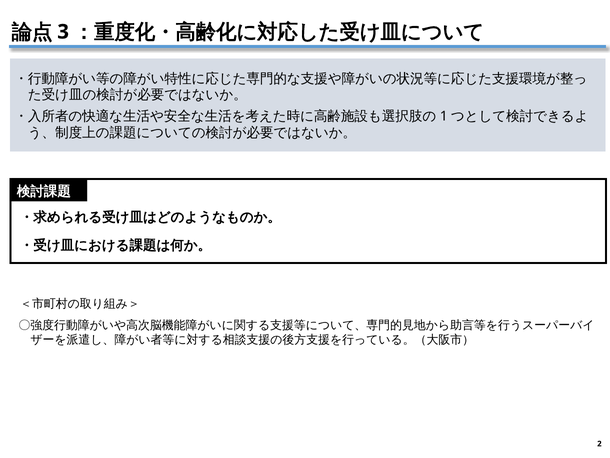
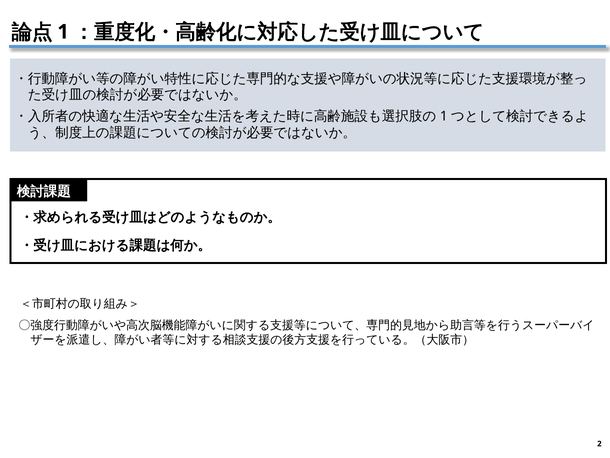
3: 3 -> 1 (63, 32)
